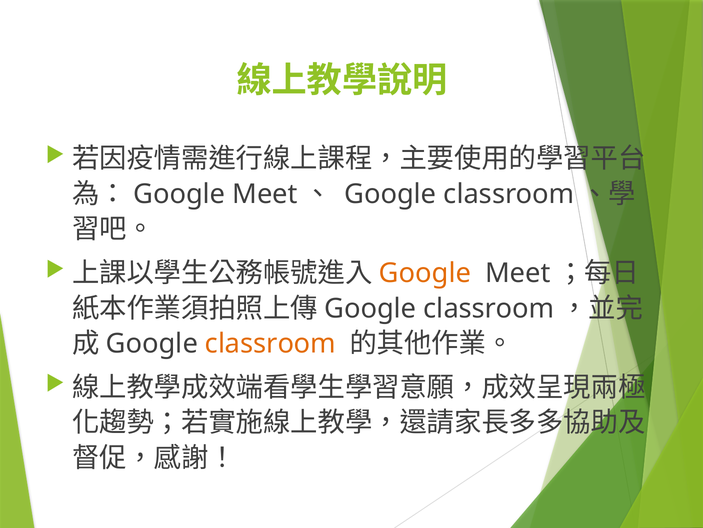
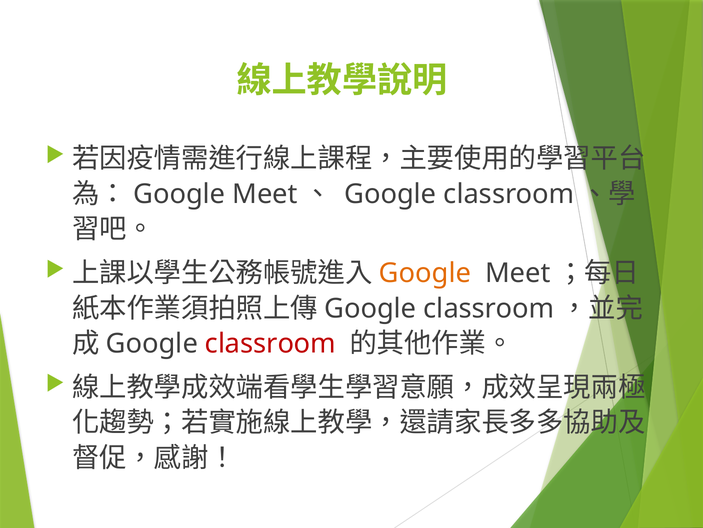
classroom colour: orange -> red (270, 343)
